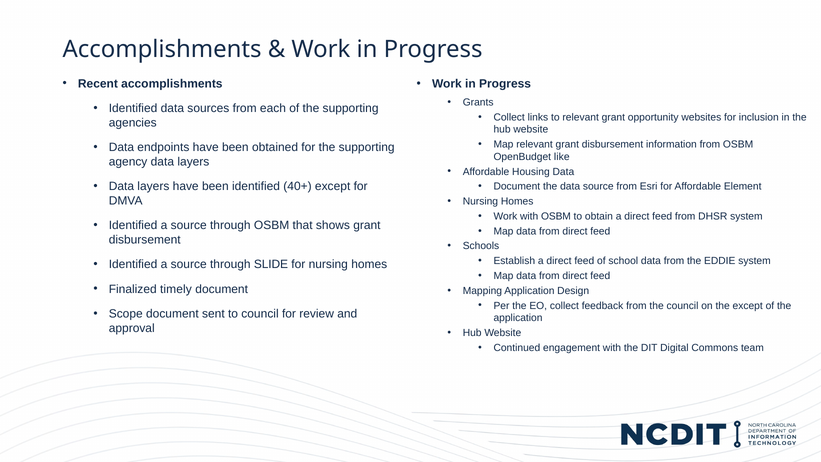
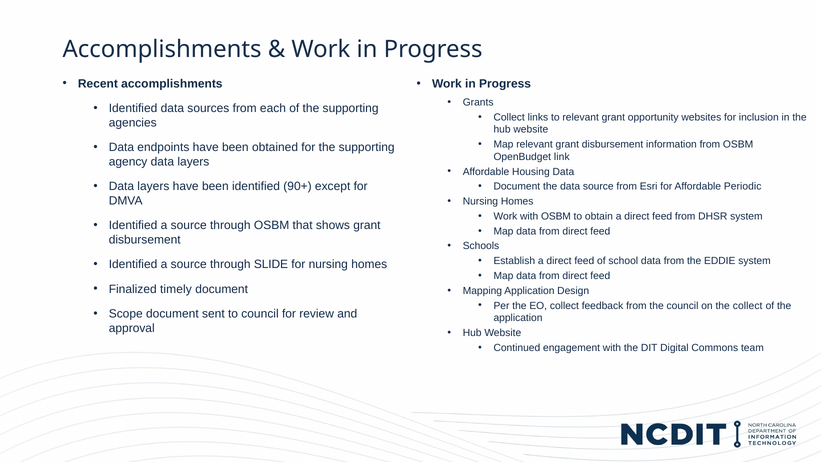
like: like -> link (562, 157)
40+: 40+ -> 90+ (297, 186)
Element: Element -> Periodic (743, 186)
the except: except -> collect (748, 306)
